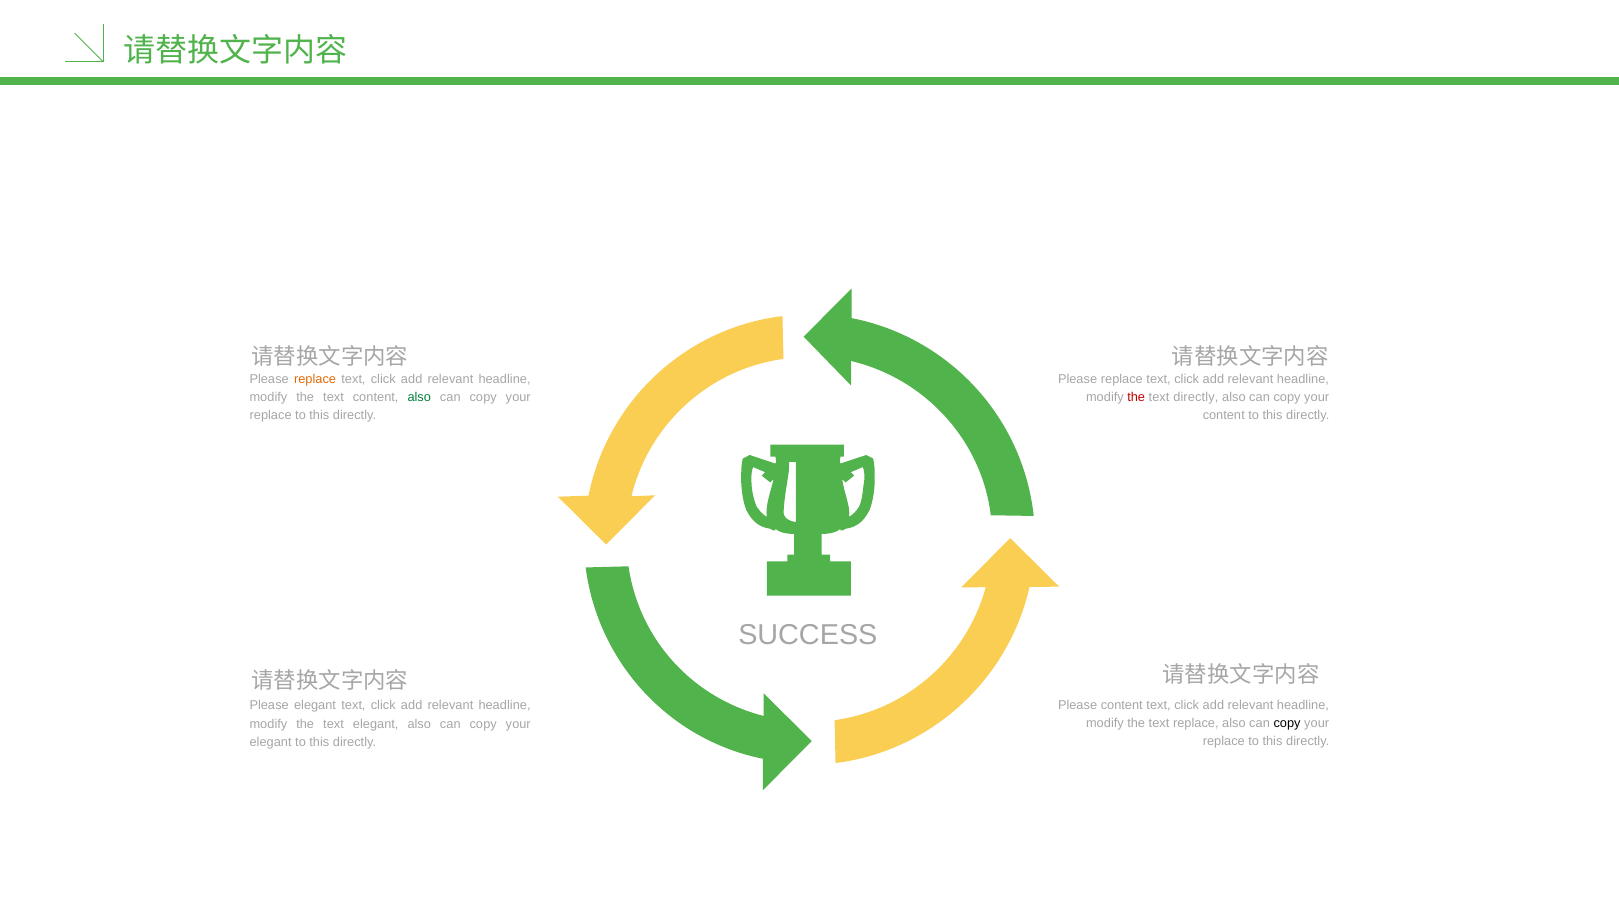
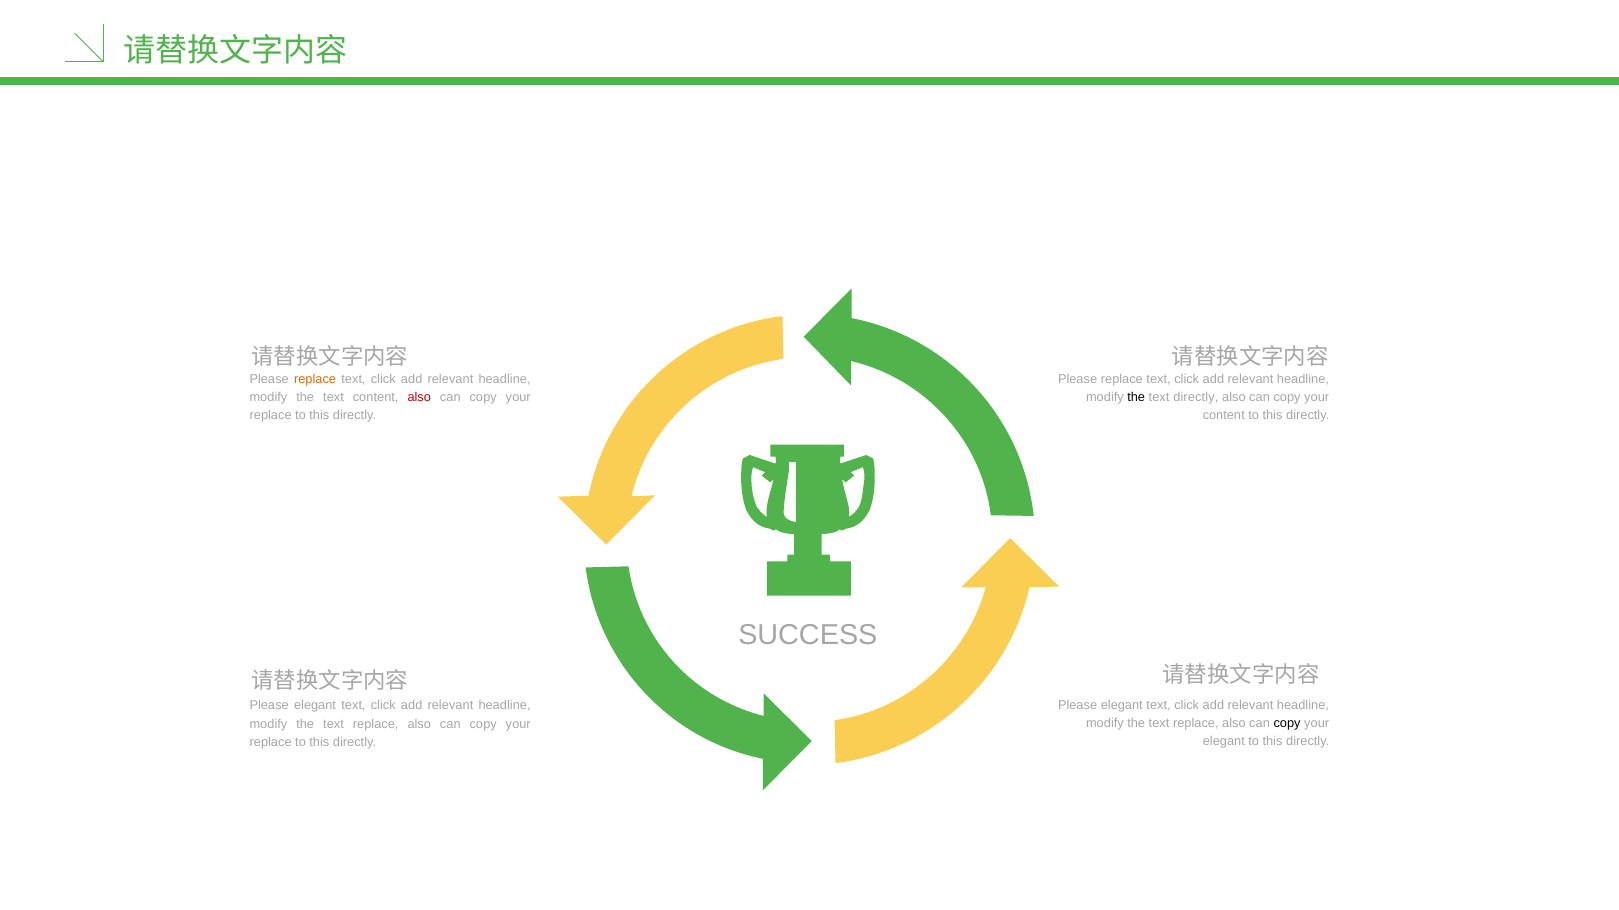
also colour: green -> red (419, 398)
the colour: red -> black (1136, 398)
content: content -> elegant (1122, 705)
elegant: elegant -> replace (376, 724)
replace: replace -> elegant (1224, 742)
elegant: elegant -> replace (271, 743)
